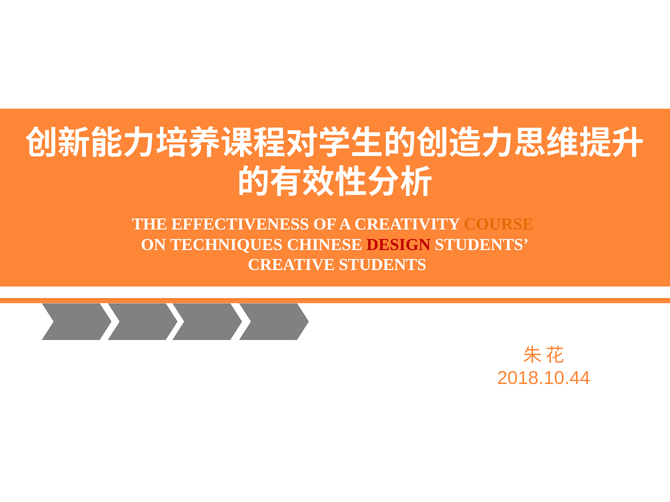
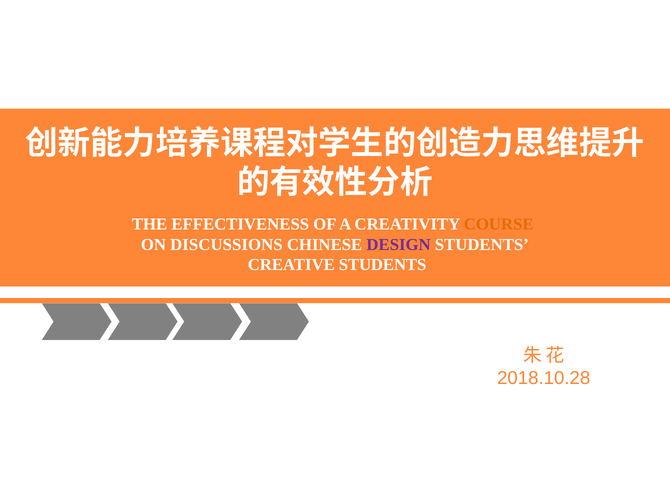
TECHNIQUES: TECHNIQUES -> DISCUSSIONS (226, 245)
DESIGN colour: red -> purple (399, 245)
2018.10.44: 2018.10.44 -> 2018.10.28 (544, 378)
